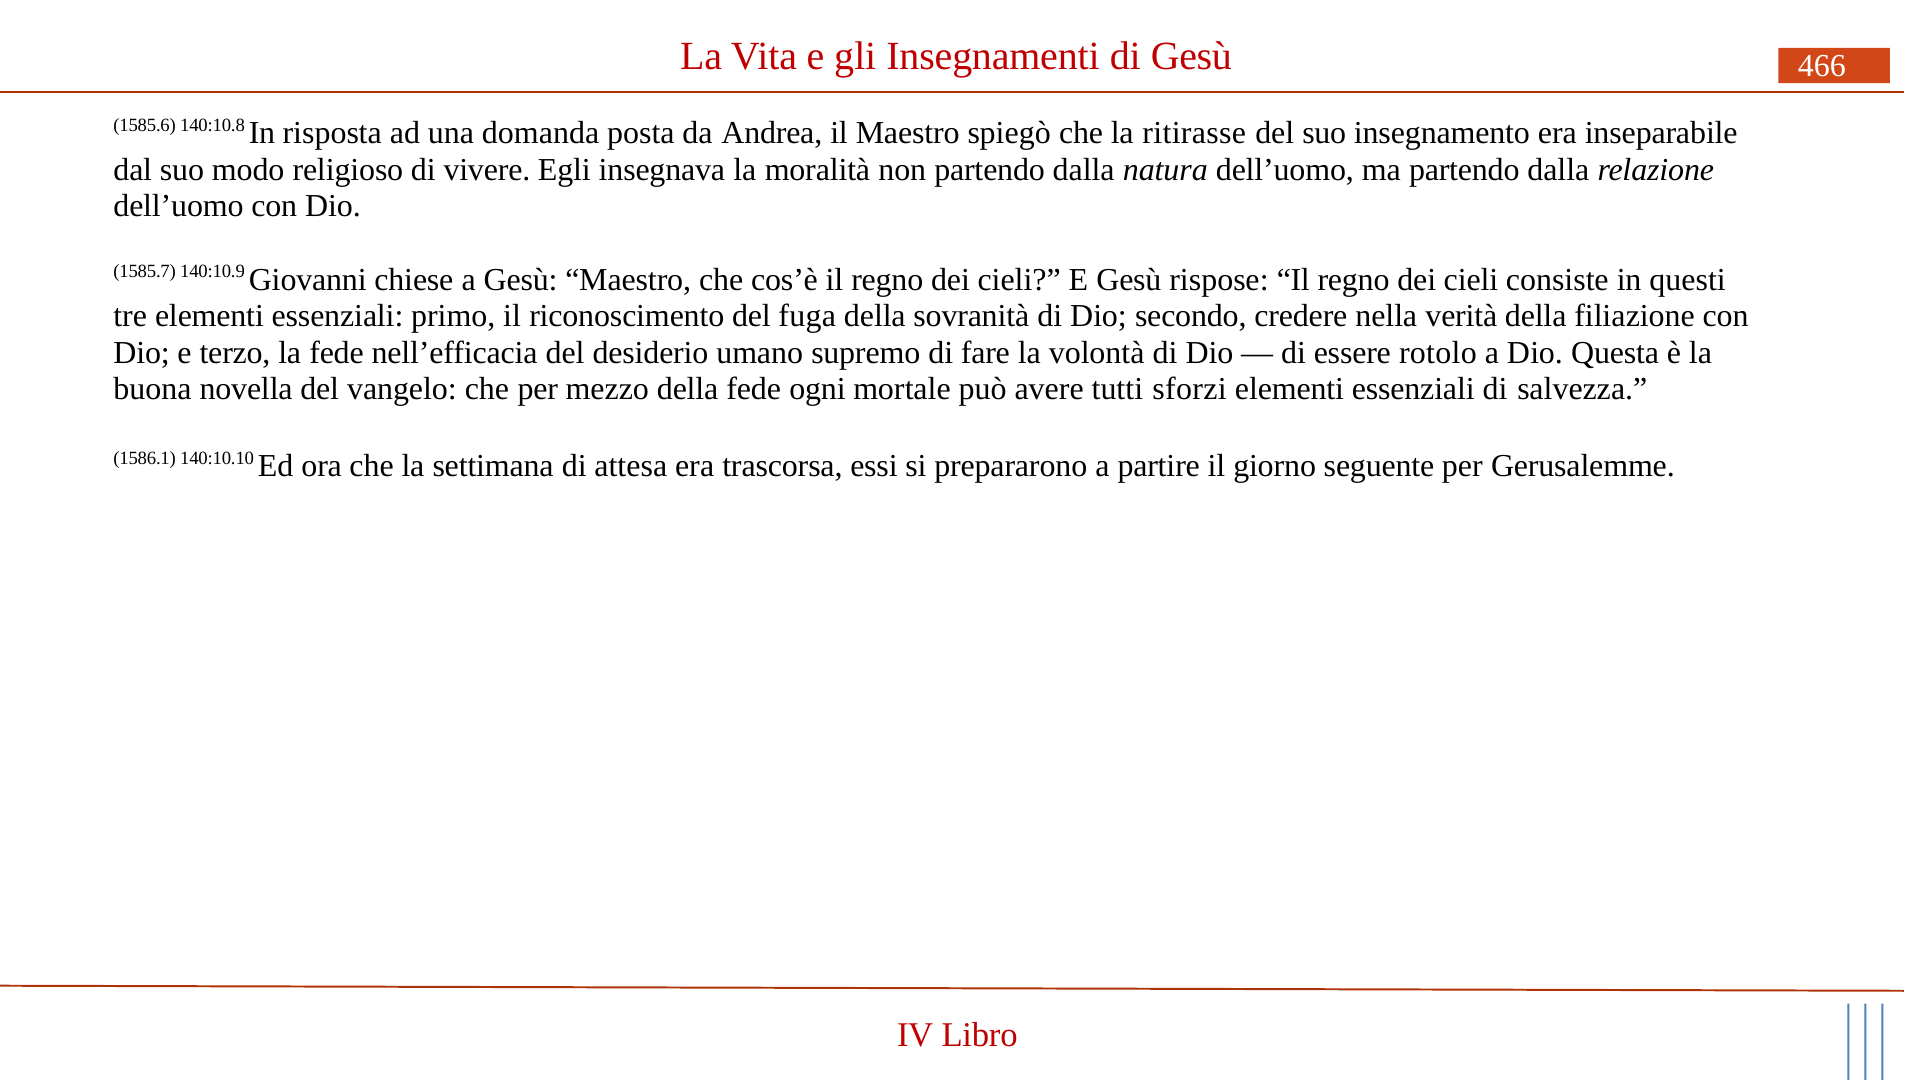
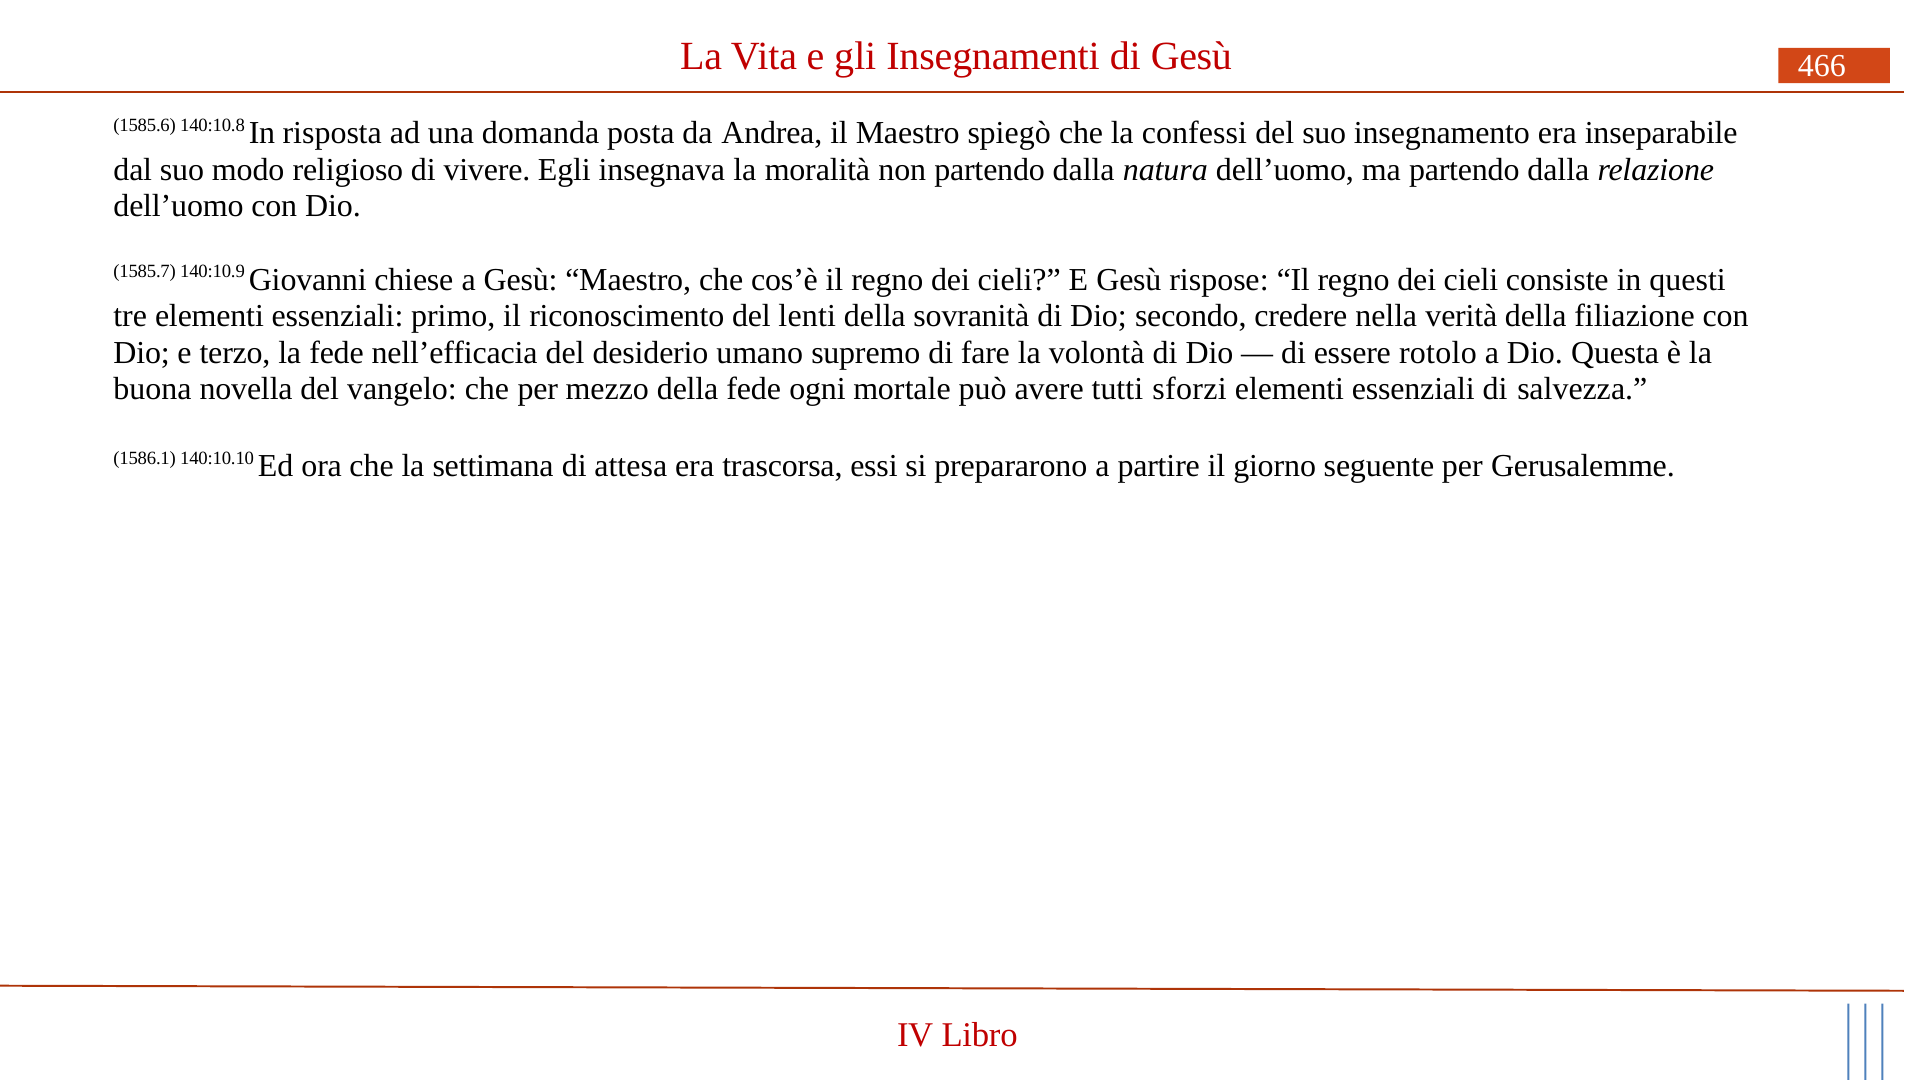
ritirasse: ritirasse -> confessi (1194, 133)
fuga: fuga -> lenti (807, 316)
